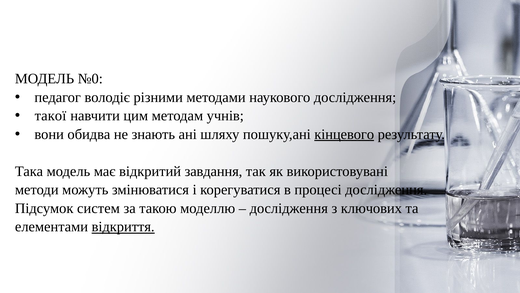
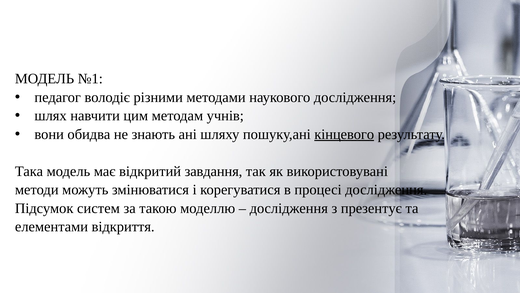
№0: №0 -> №1 (90, 79)
такої: такої -> шлях (51, 116)
ключових: ключових -> презентує (371, 208)
відкриття underline: present -> none (123, 226)
